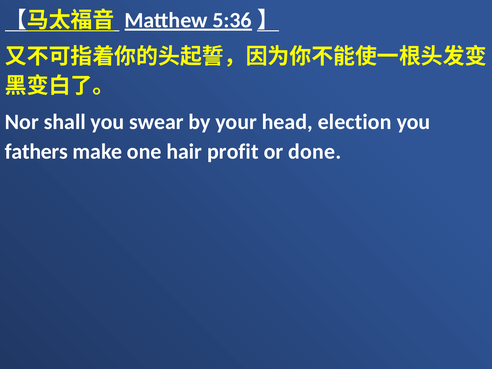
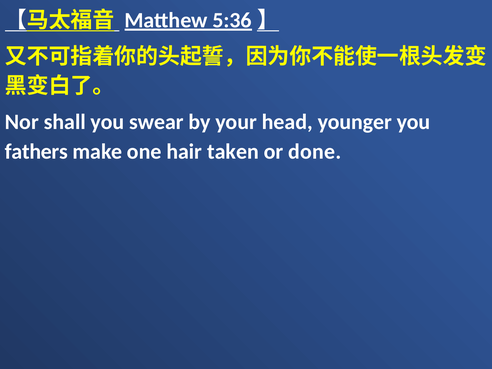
election: election -> younger (355, 122)
profit: profit -> taken (233, 151)
